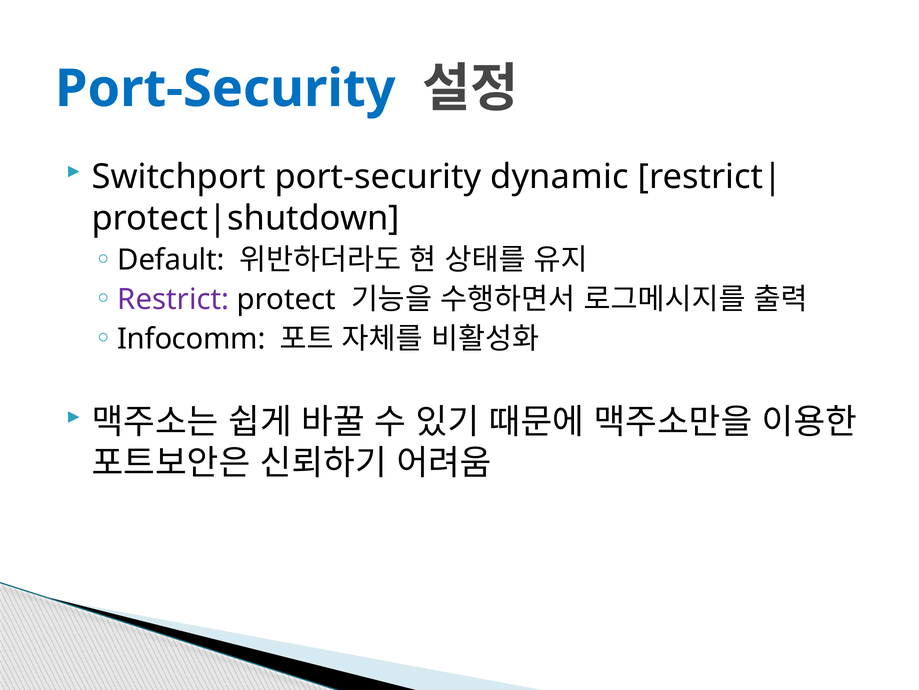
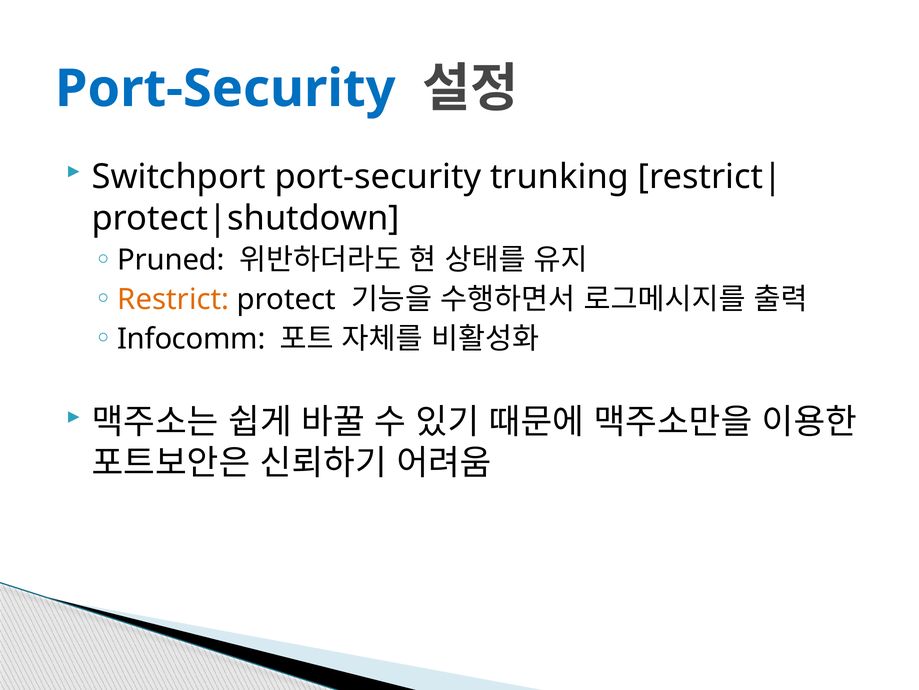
dynamic: dynamic -> trunking (560, 177)
Default: Default -> Pruned (171, 260)
Restrict colour: purple -> orange (173, 299)
